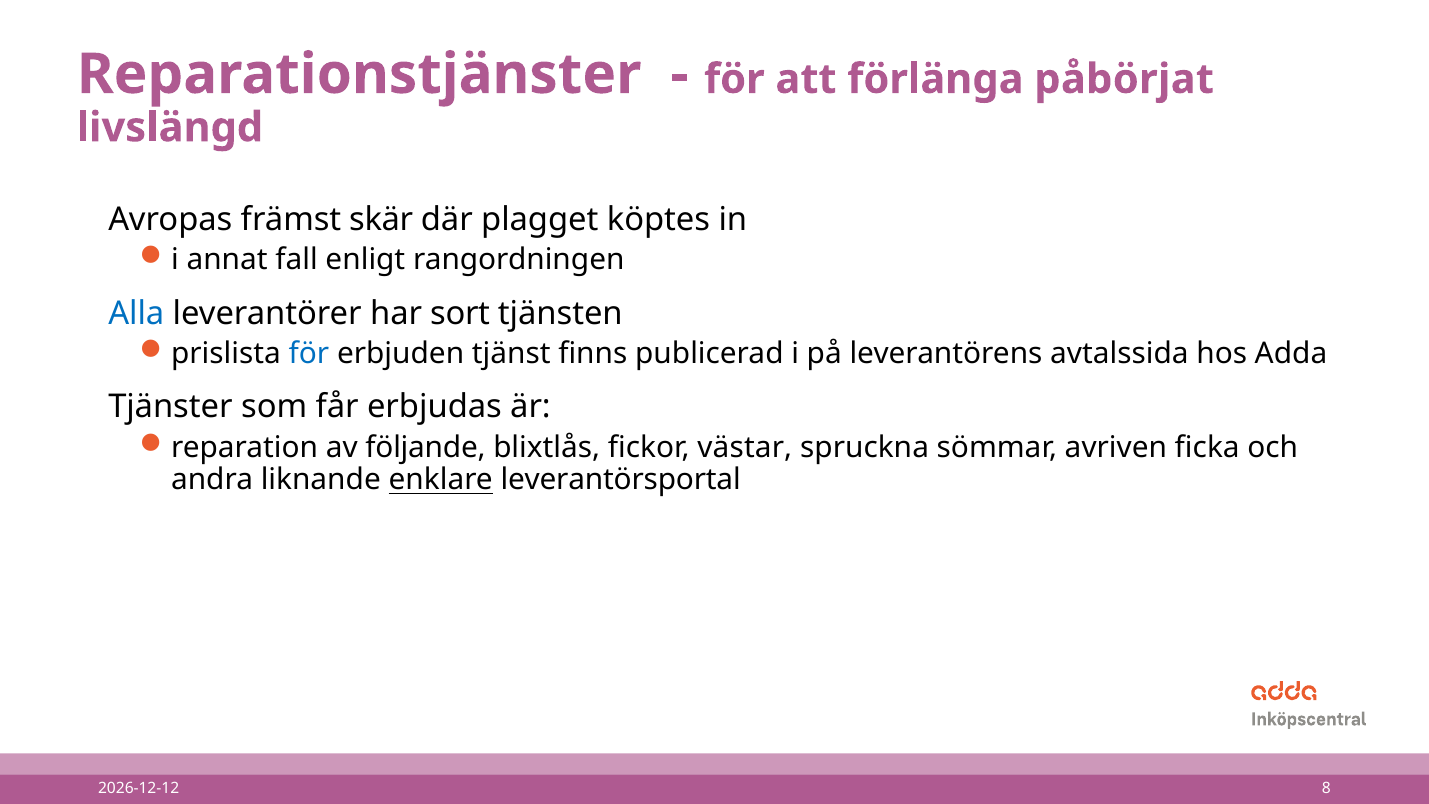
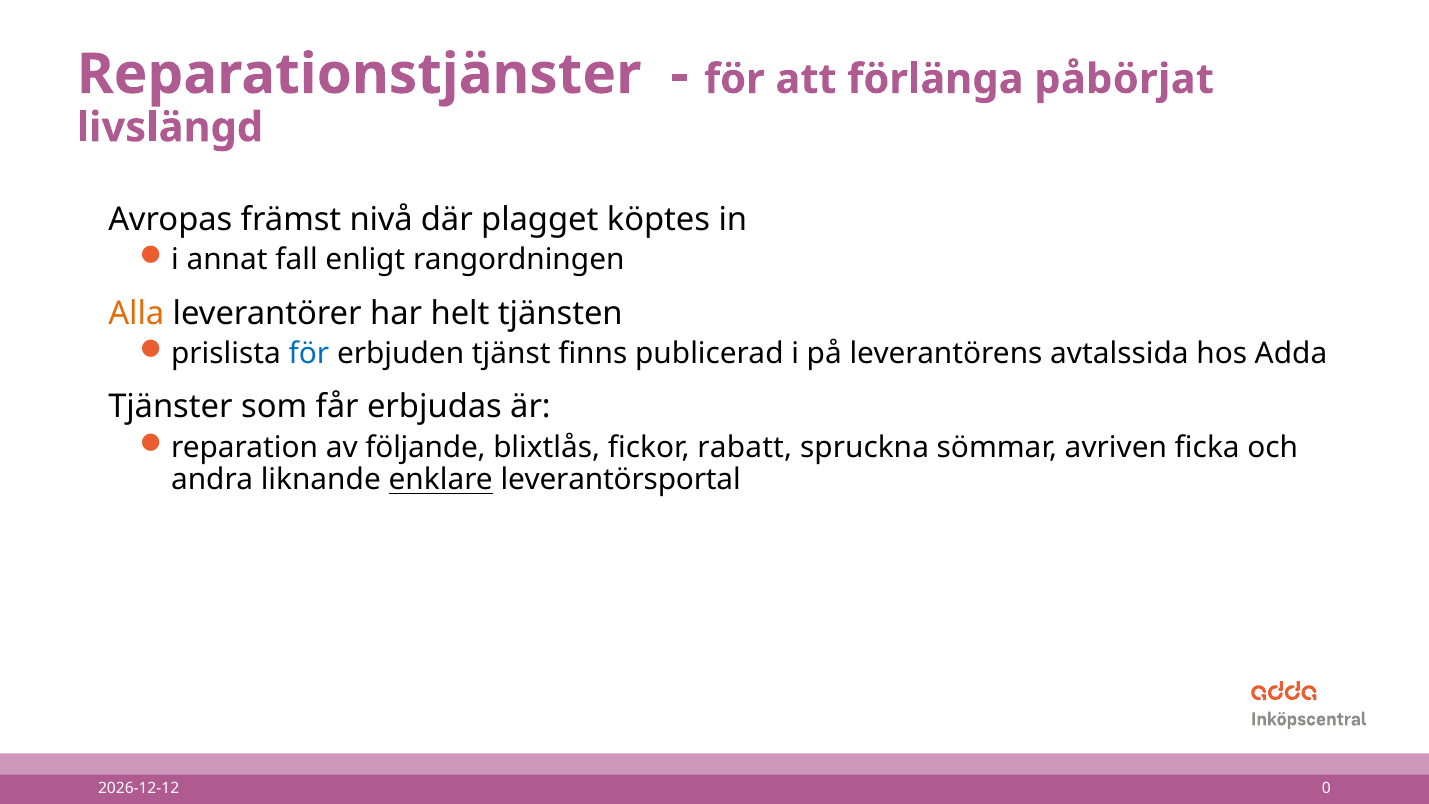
skär: skär -> nivå (381, 219)
Alla colour: blue -> orange (136, 313)
sort: sort -> helt (460, 313)
västar: västar -> rabatt (745, 448)
8: 8 -> 0 (1326, 789)
